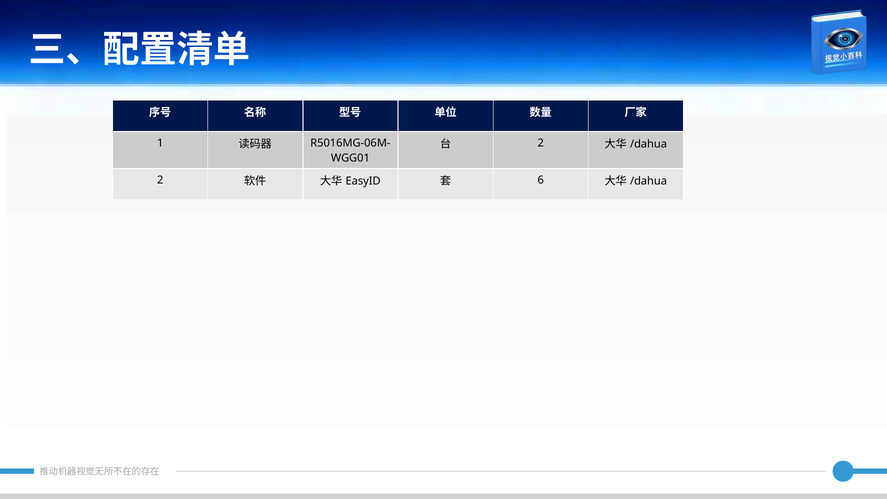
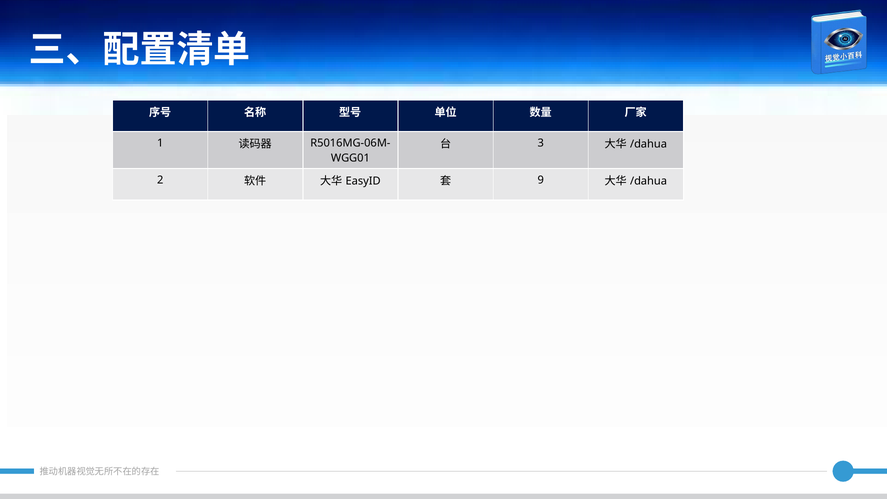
2: 2 -> 3 (541, 143)
6: 6 -> 9 (541, 180)
